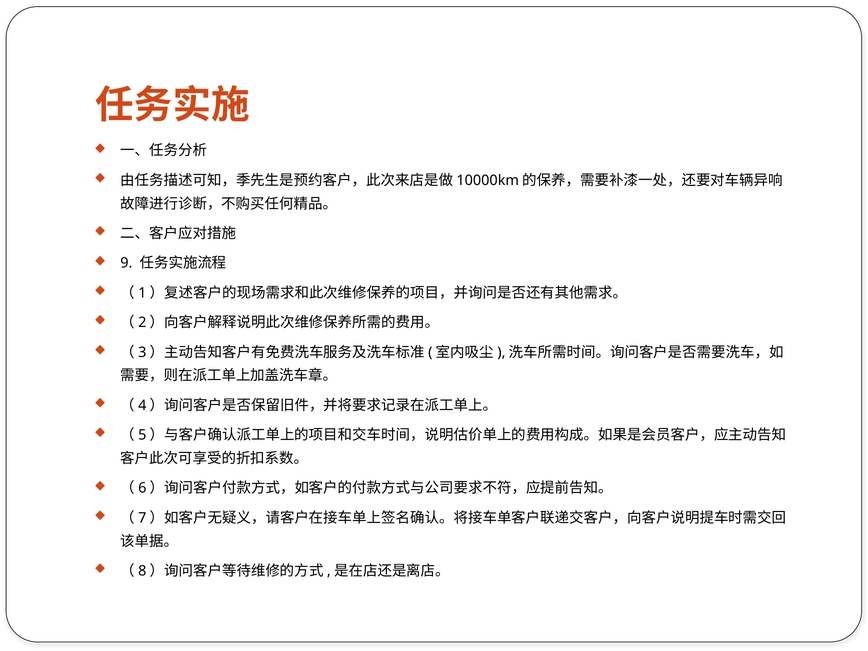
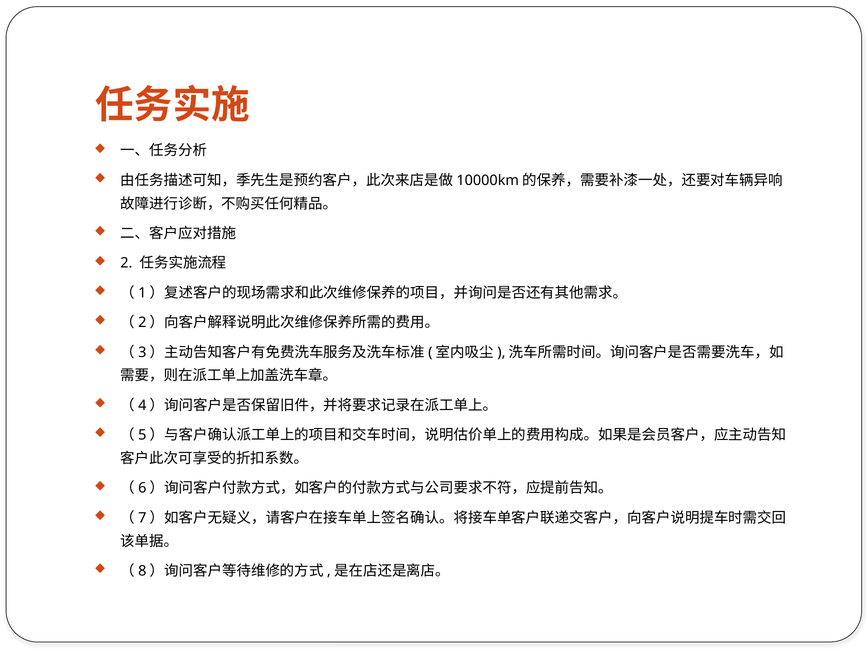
9: 9 -> 2 (126, 263)
